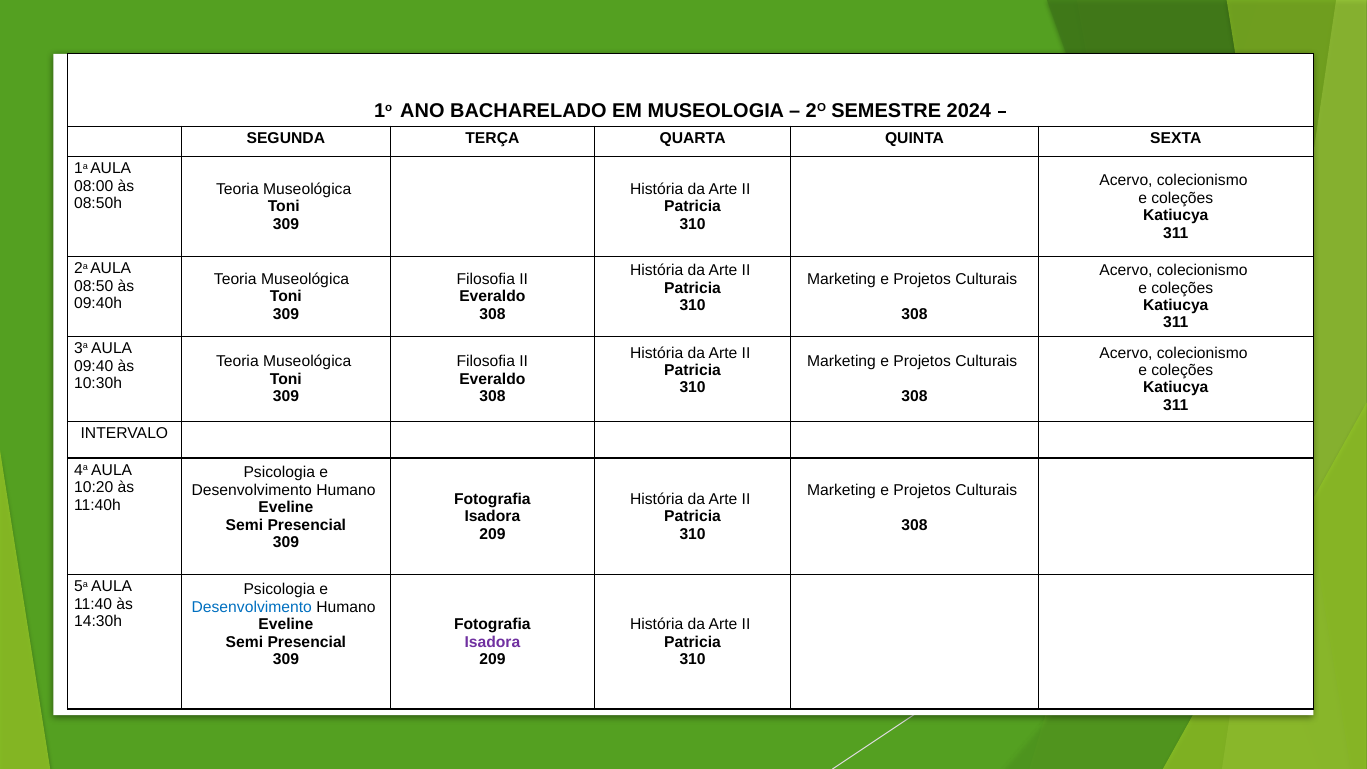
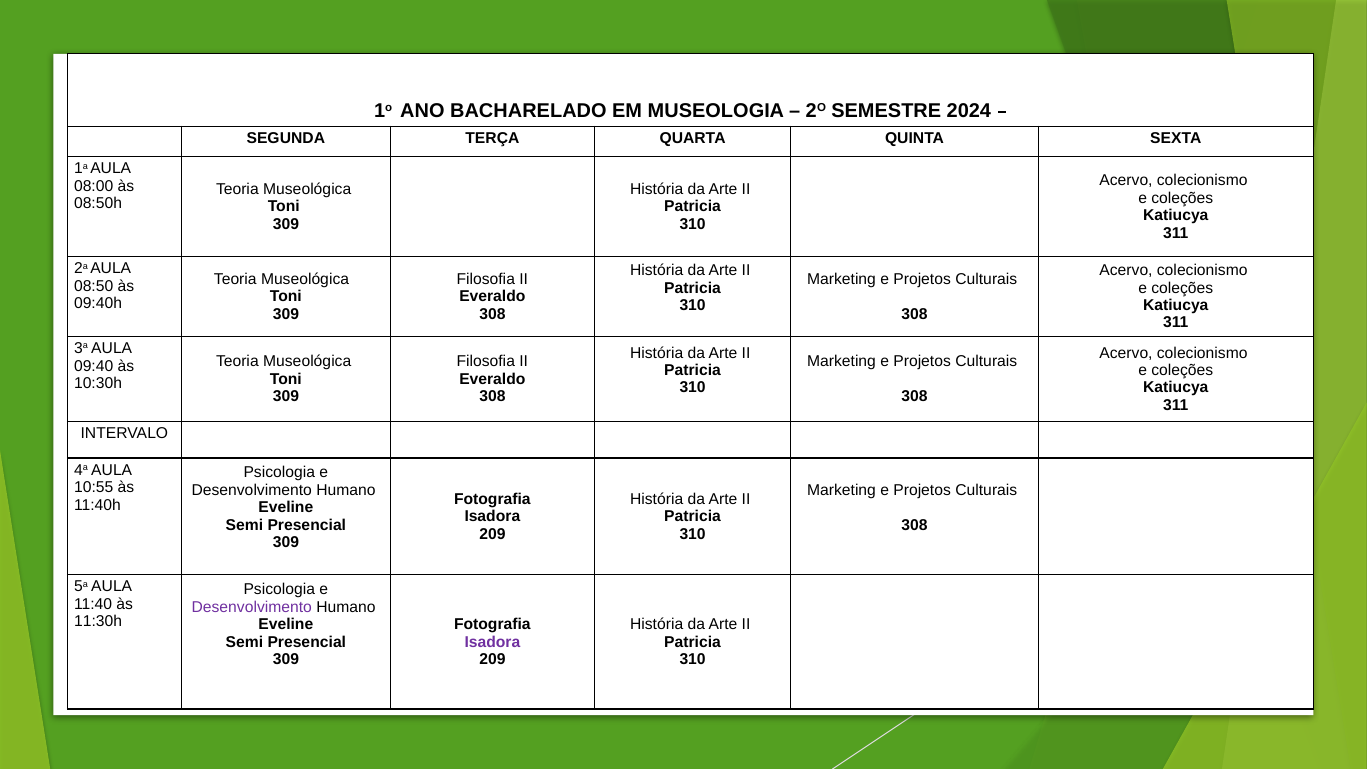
10:20: 10:20 -> 10:55 (94, 488)
Desenvolvimento colour: blue -> purple (252, 607)
14:30h: 14:30h -> 11:30h (98, 621)
